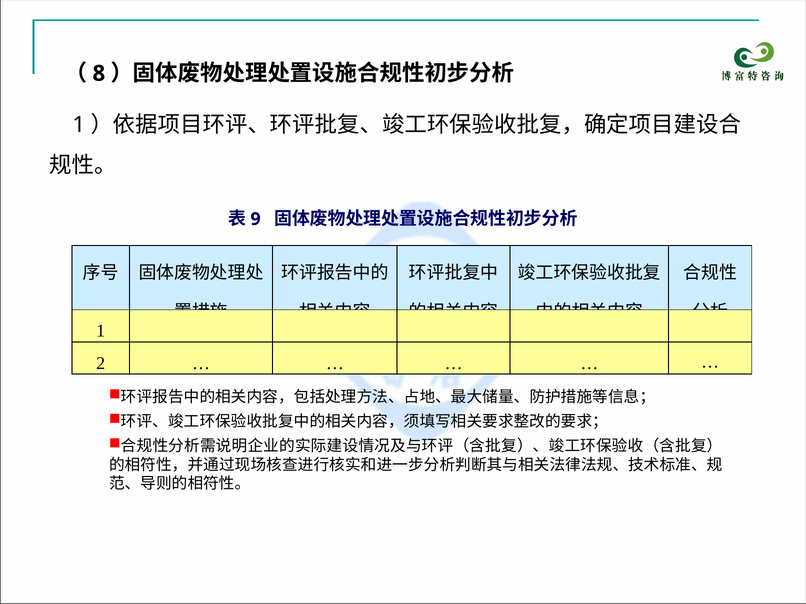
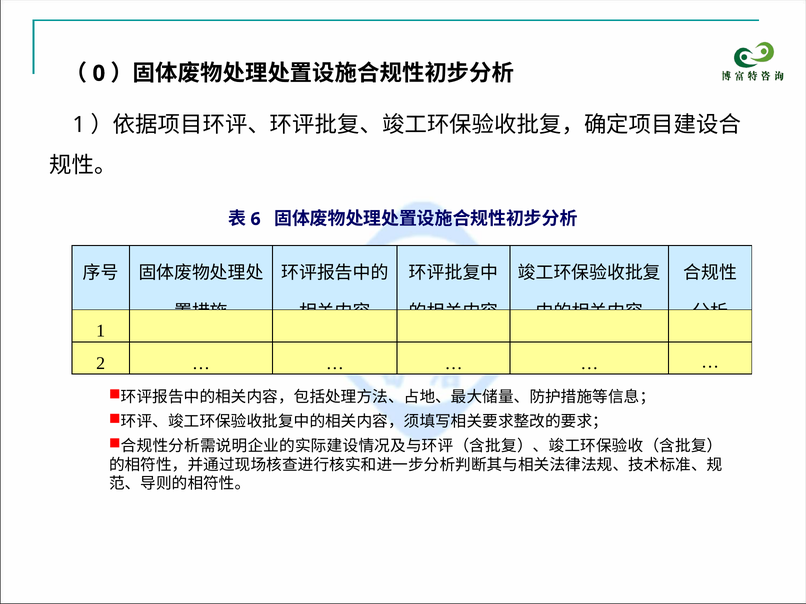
8: 8 -> 0 (99, 73)
9: 9 -> 6 (256, 219)
